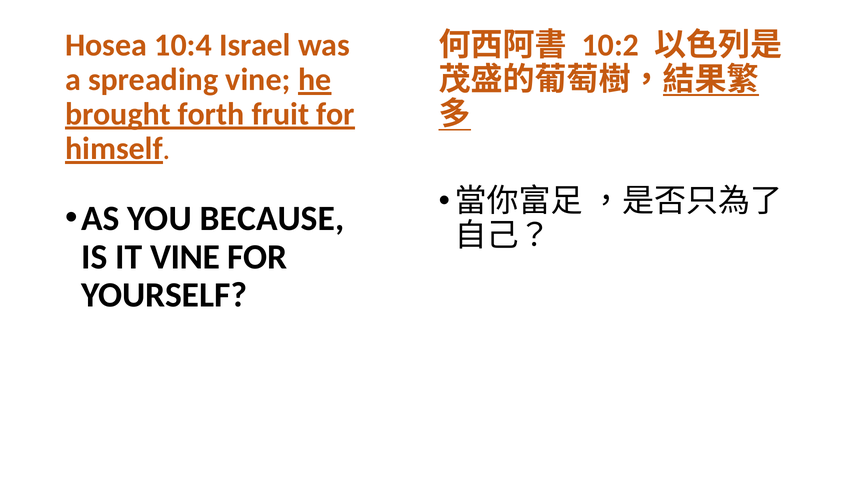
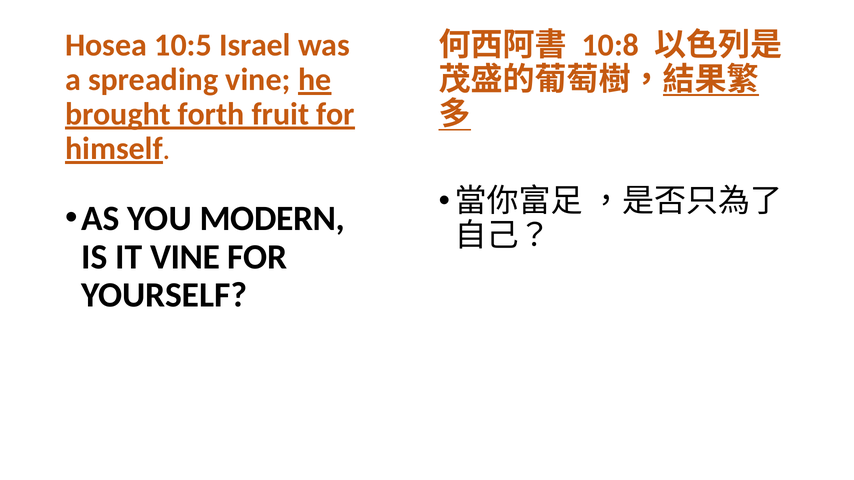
10:4: 10:4 -> 10:5 (183, 45)
10:2: 10:2 -> 10:8 (610, 45)
BECAUSE: BECAUSE -> MODERN (272, 219)
